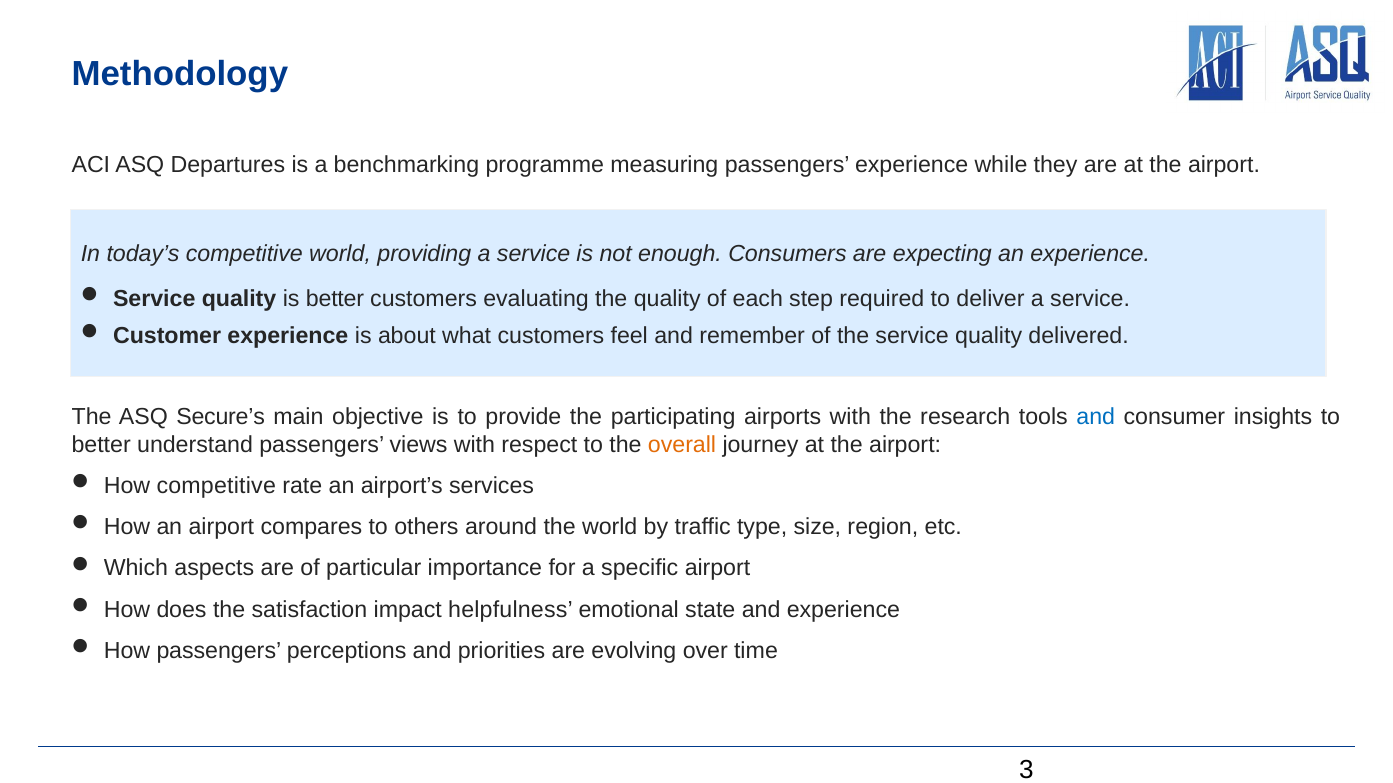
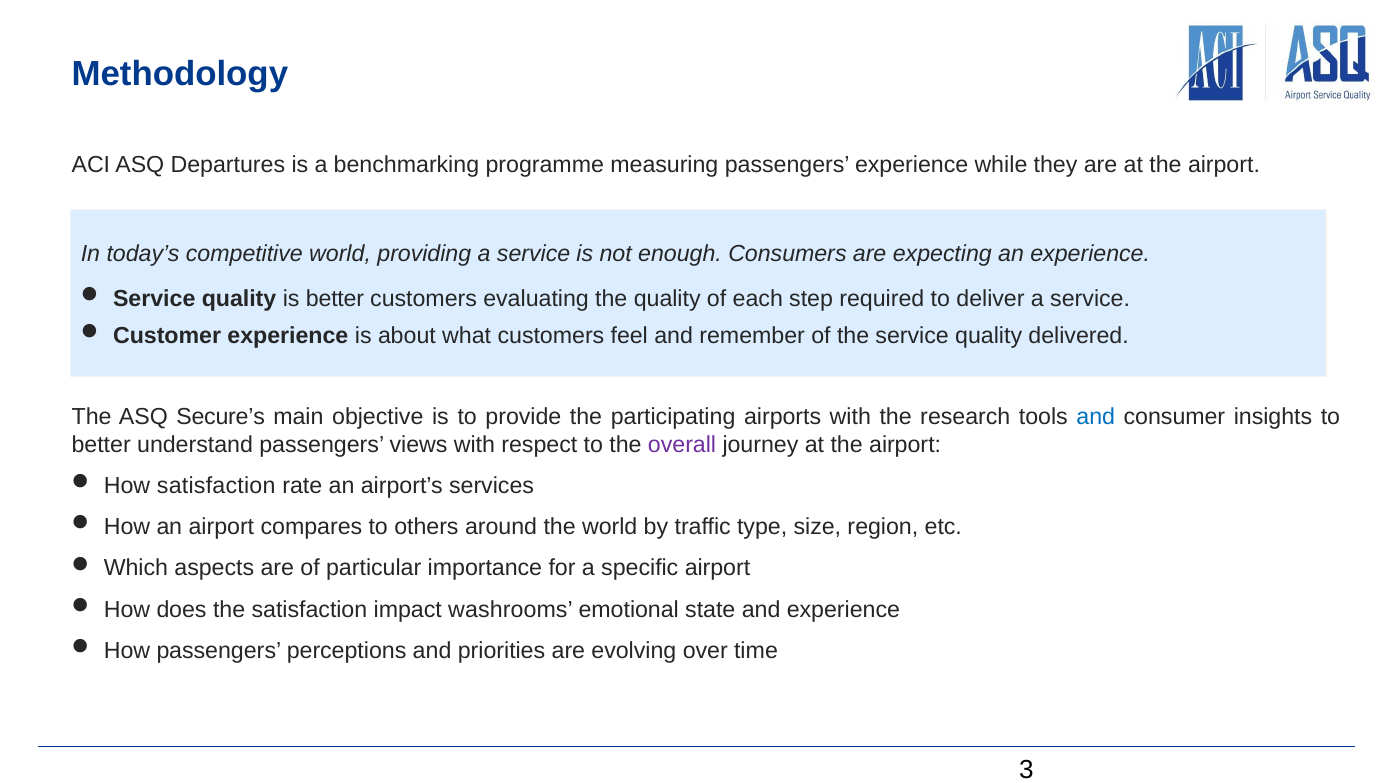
overall colour: orange -> purple (682, 445)
How competitive: competitive -> satisfaction (216, 486)
helpfulness: helpfulness -> washrooms (511, 610)
